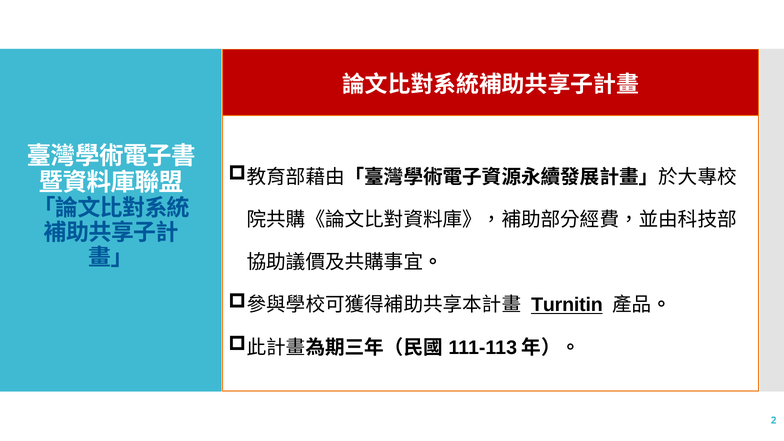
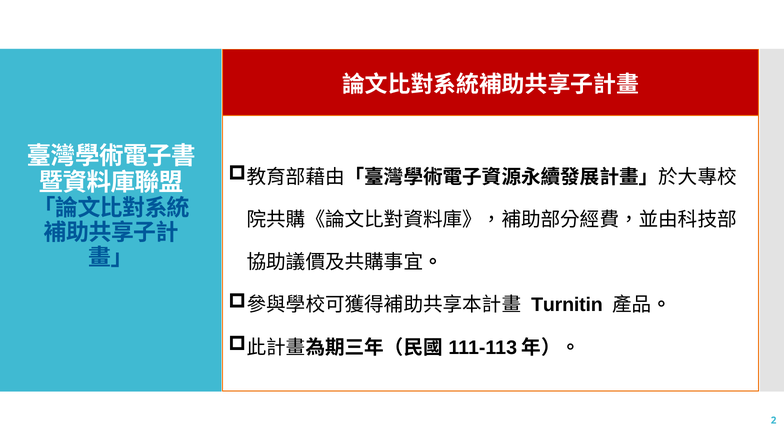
Turnitin underline: present -> none (567, 305)
